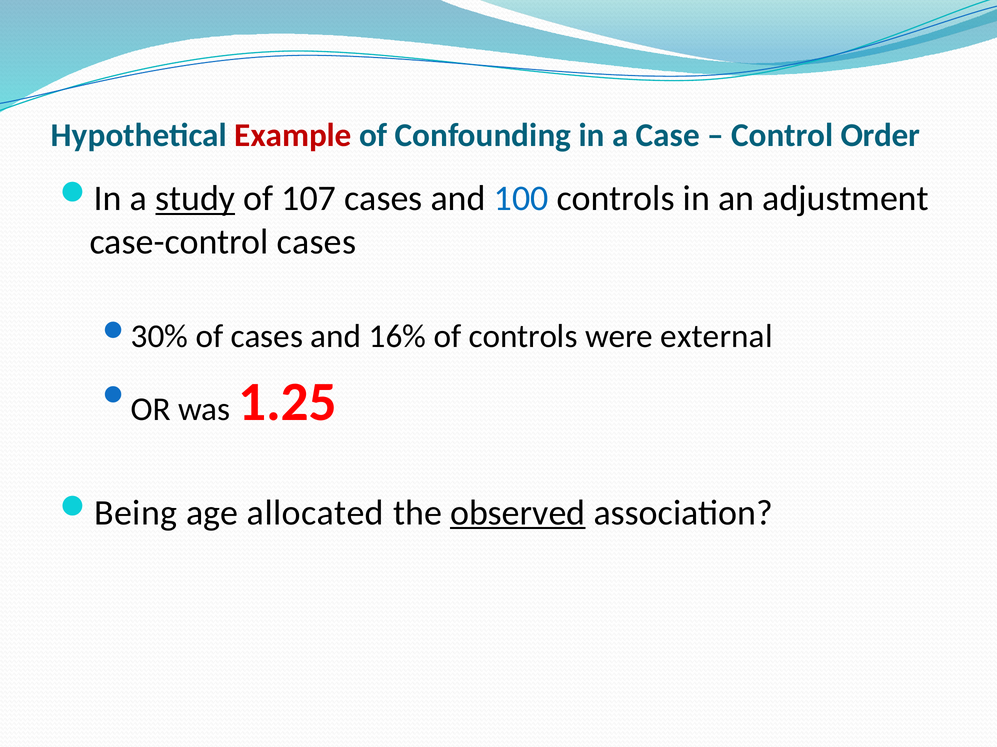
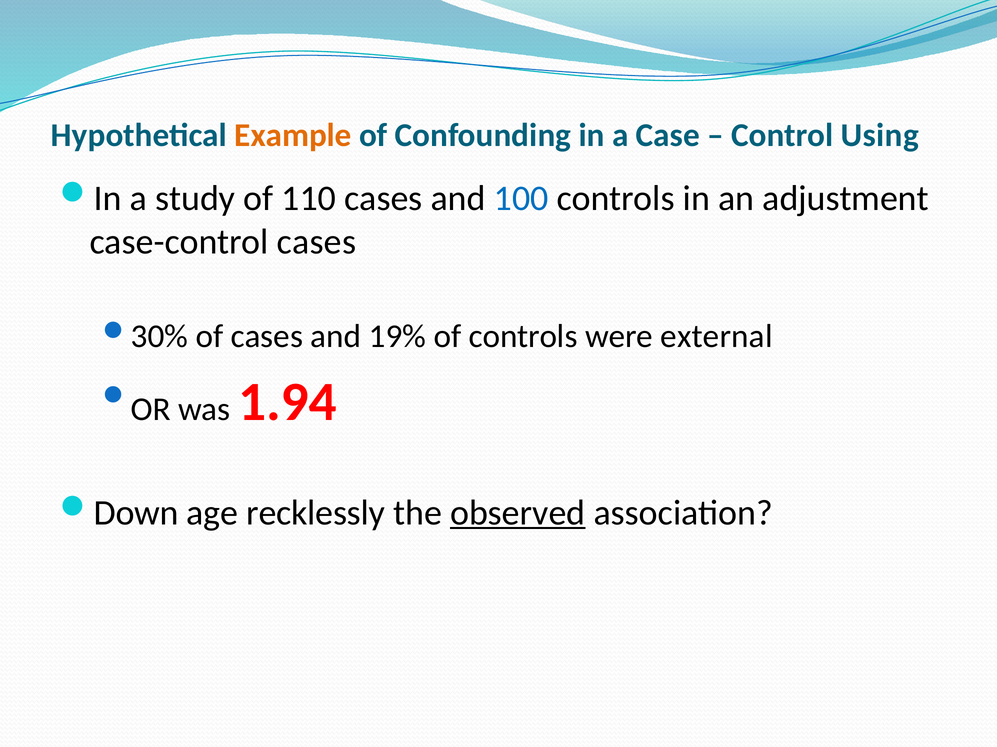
Example colour: red -> orange (293, 135)
Order: Order -> Using (880, 135)
study underline: present -> none (195, 199)
107: 107 -> 110 (309, 199)
16%: 16% -> 19% (397, 336)
1.25: 1.25 -> 1.94 (287, 402)
Being: Being -> Down (136, 513)
allocated: allocated -> recklessly (316, 513)
